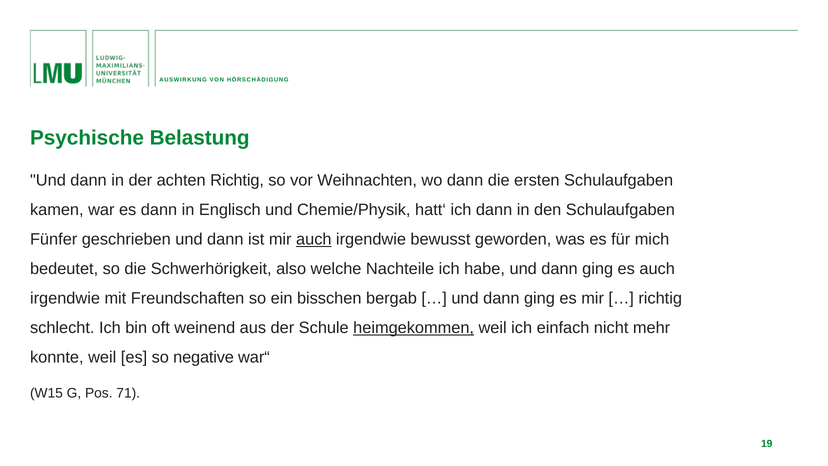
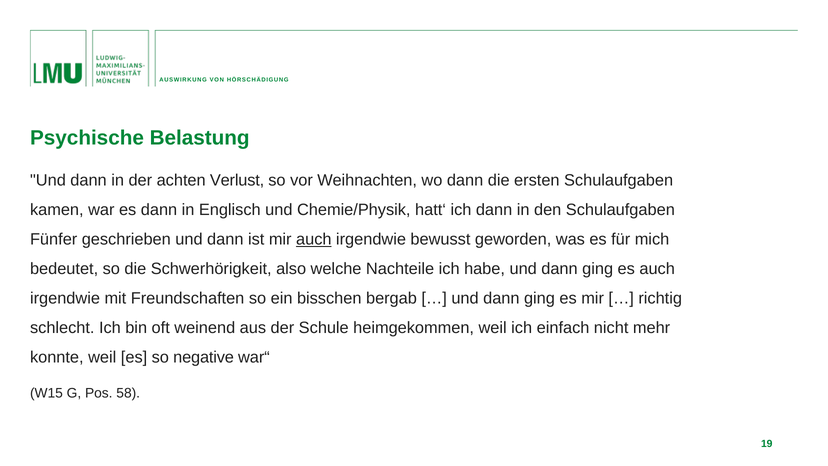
achten Richtig: Richtig -> Verlust (237, 180)
heimgekommen underline: present -> none (414, 328)
71: 71 -> 58 (128, 393)
